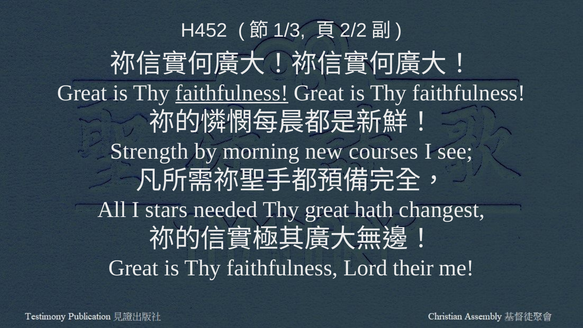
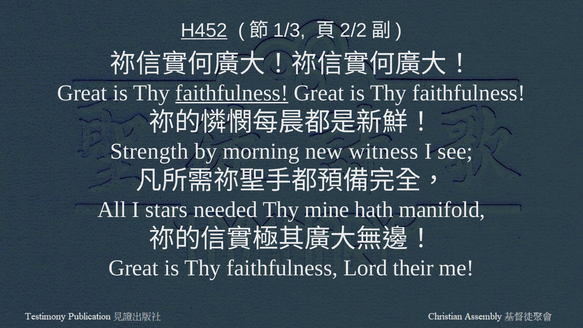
H452 underline: none -> present (204, 30)
courses: courses -> witness (384, 151)
Thy great: great -> mine (327, 210)
changest: changest -> manifold (442, 210)
